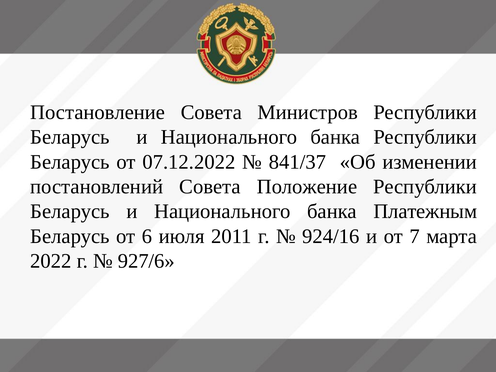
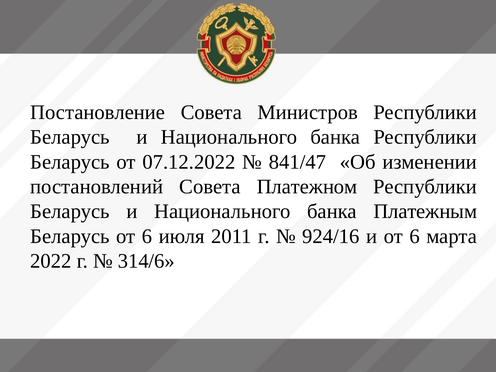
841/37: 841/37 -> 841/47 (297, 162)
Положение: Положение -> Платежном (307, 187)
и от 7: 7 -> 6 (415, 236)
927/6: 927/6 -> 314/6 (146, 261)
